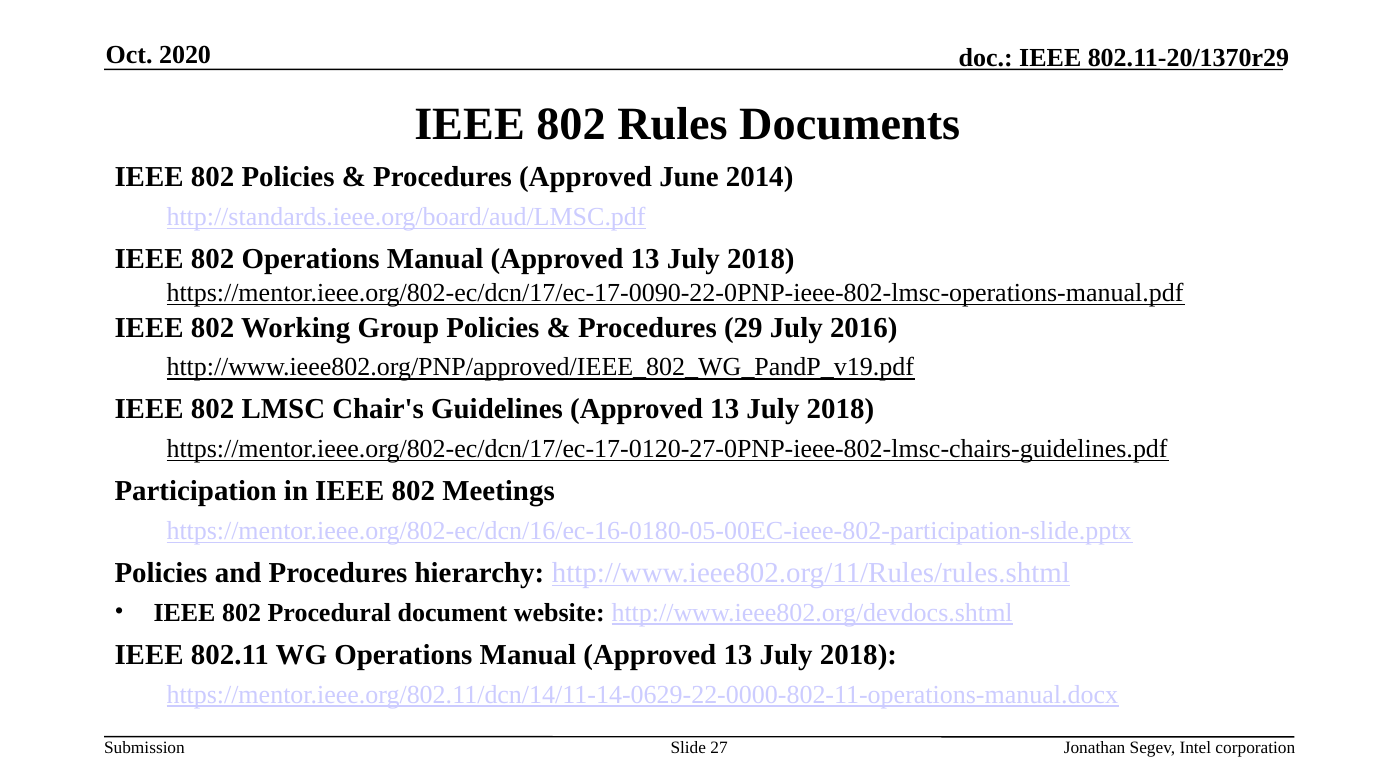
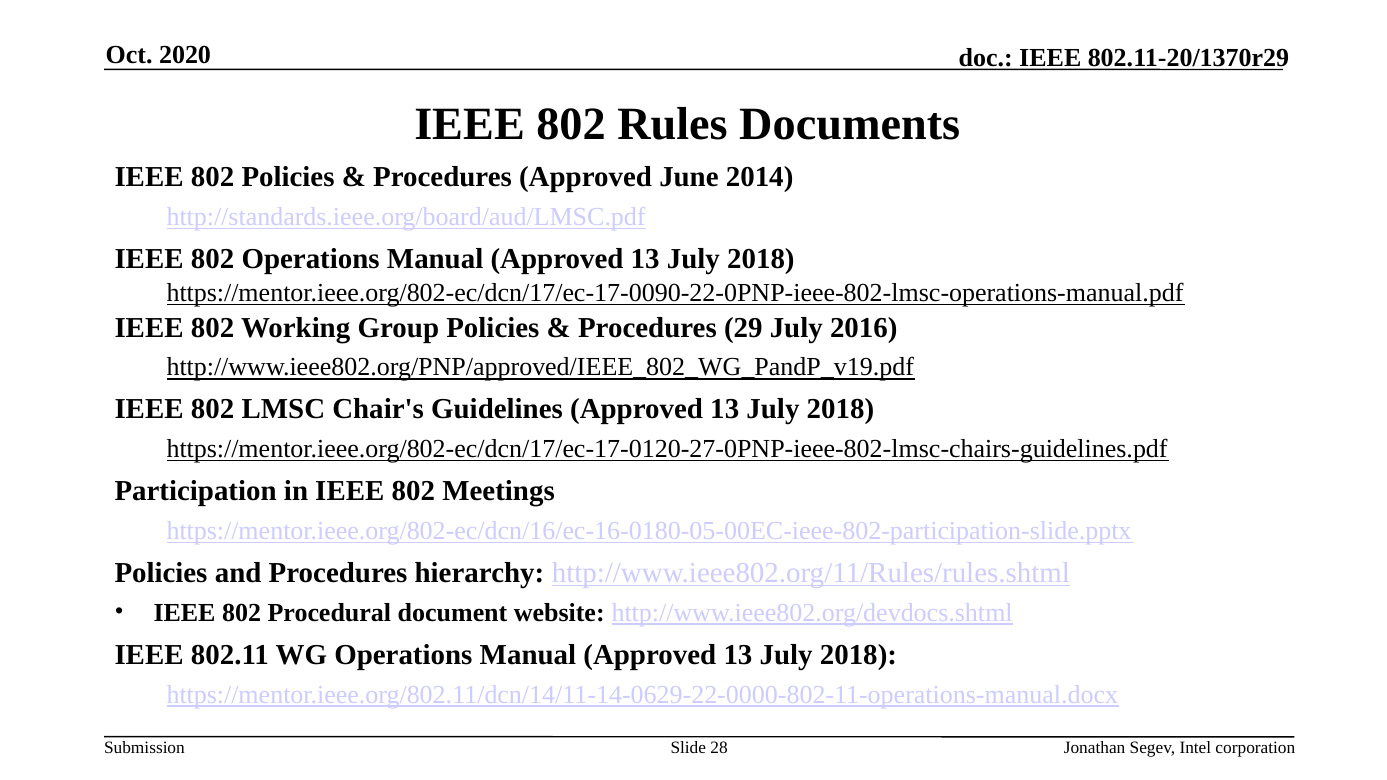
27: 27 -> 28 (719, 748)
